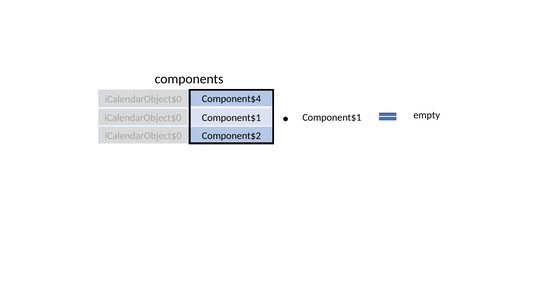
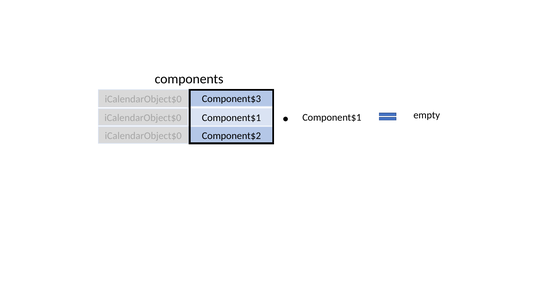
Component$4: Component$4 -> Component$3 (231, 99)
